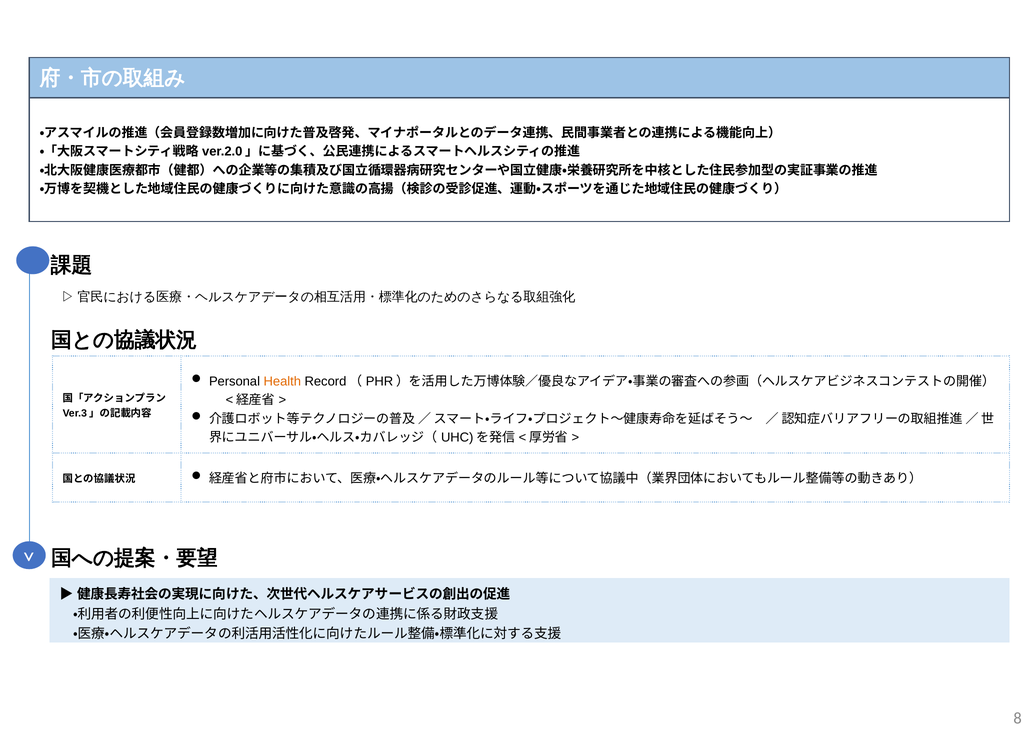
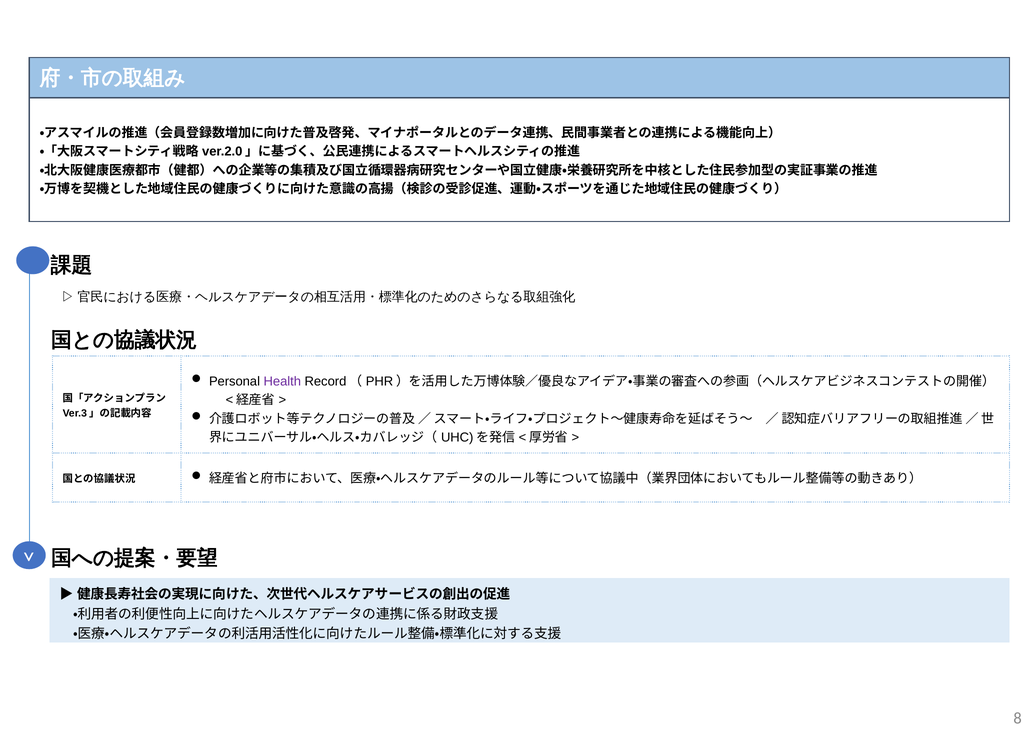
Health colour: orange -> purple (282, 381)
